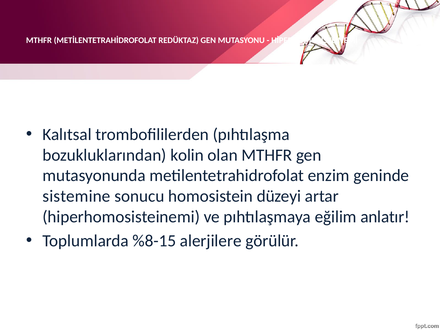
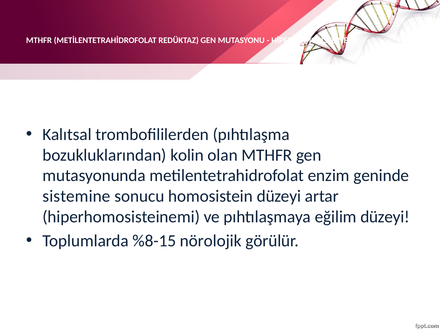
eğilim anlatır: anlatır -> düzeyi (385, 217)
alerjilere: alerjilere -> nörolojik (211, 241)
